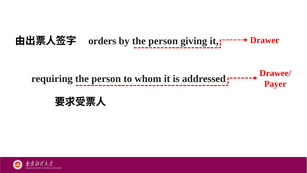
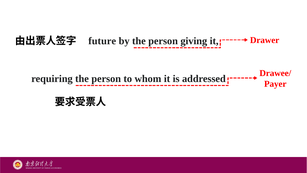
orders: orders -> future (102, 41)
